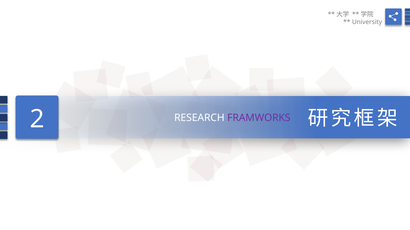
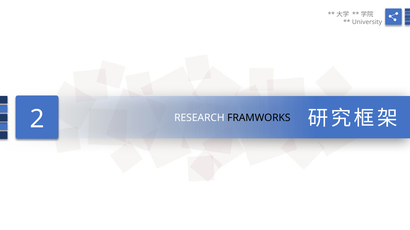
FRAMWORKS colour: purple -> black (259, 118)
